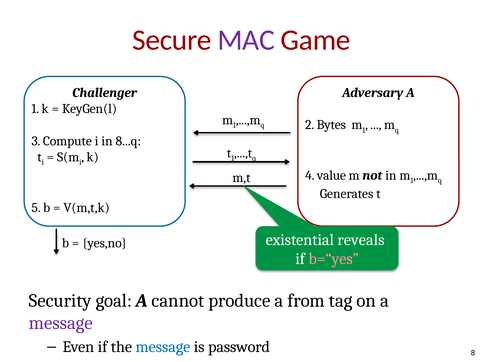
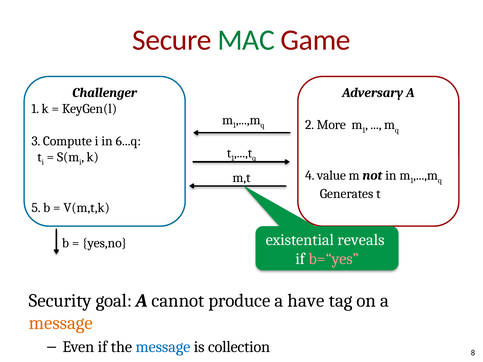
MAC colour: purple -> green (246, 40)
Bytes: Bytes -> More (331, 125)
8...q: 8...q -> 6...q (128, 141)
from: from -> have (306, 301)
message colour: purple -> orange (61, 323)
password: password -> collection (239, 347)
